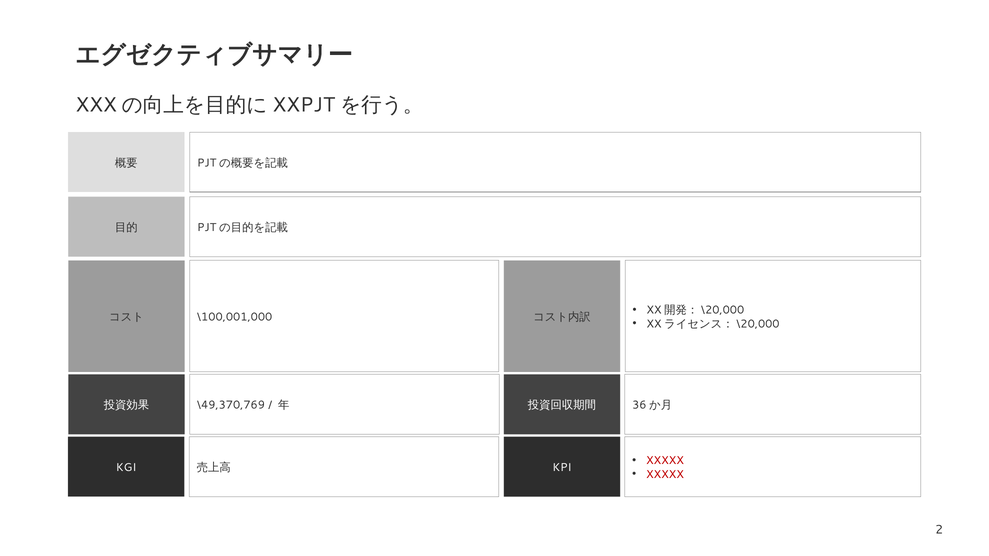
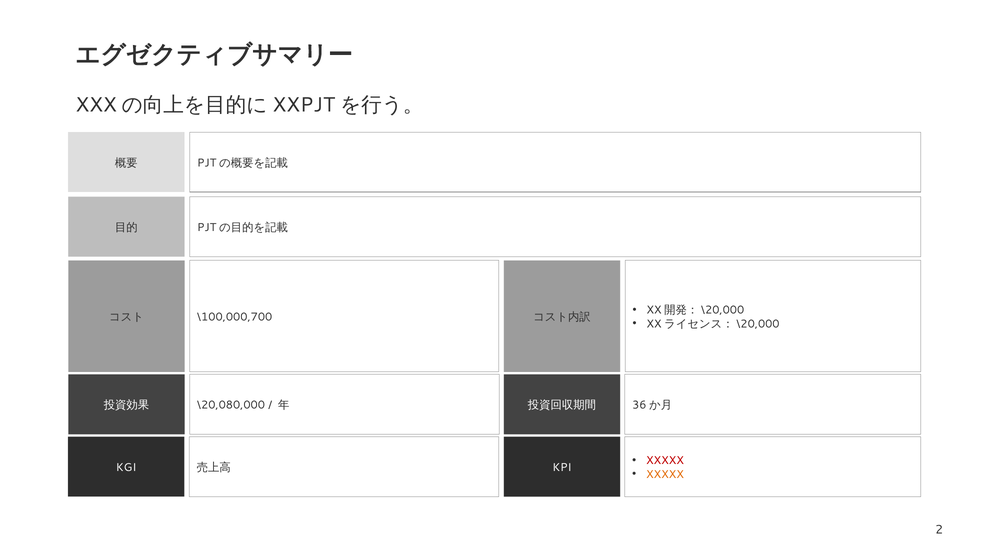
\100,001,000: \100,001,000 -> \100,000,700 (235, 317)
\49,370,769: \49,370,769 -> \20,080,000 (231, 405)
XXXXX colour: red -> orange (665, 475)
